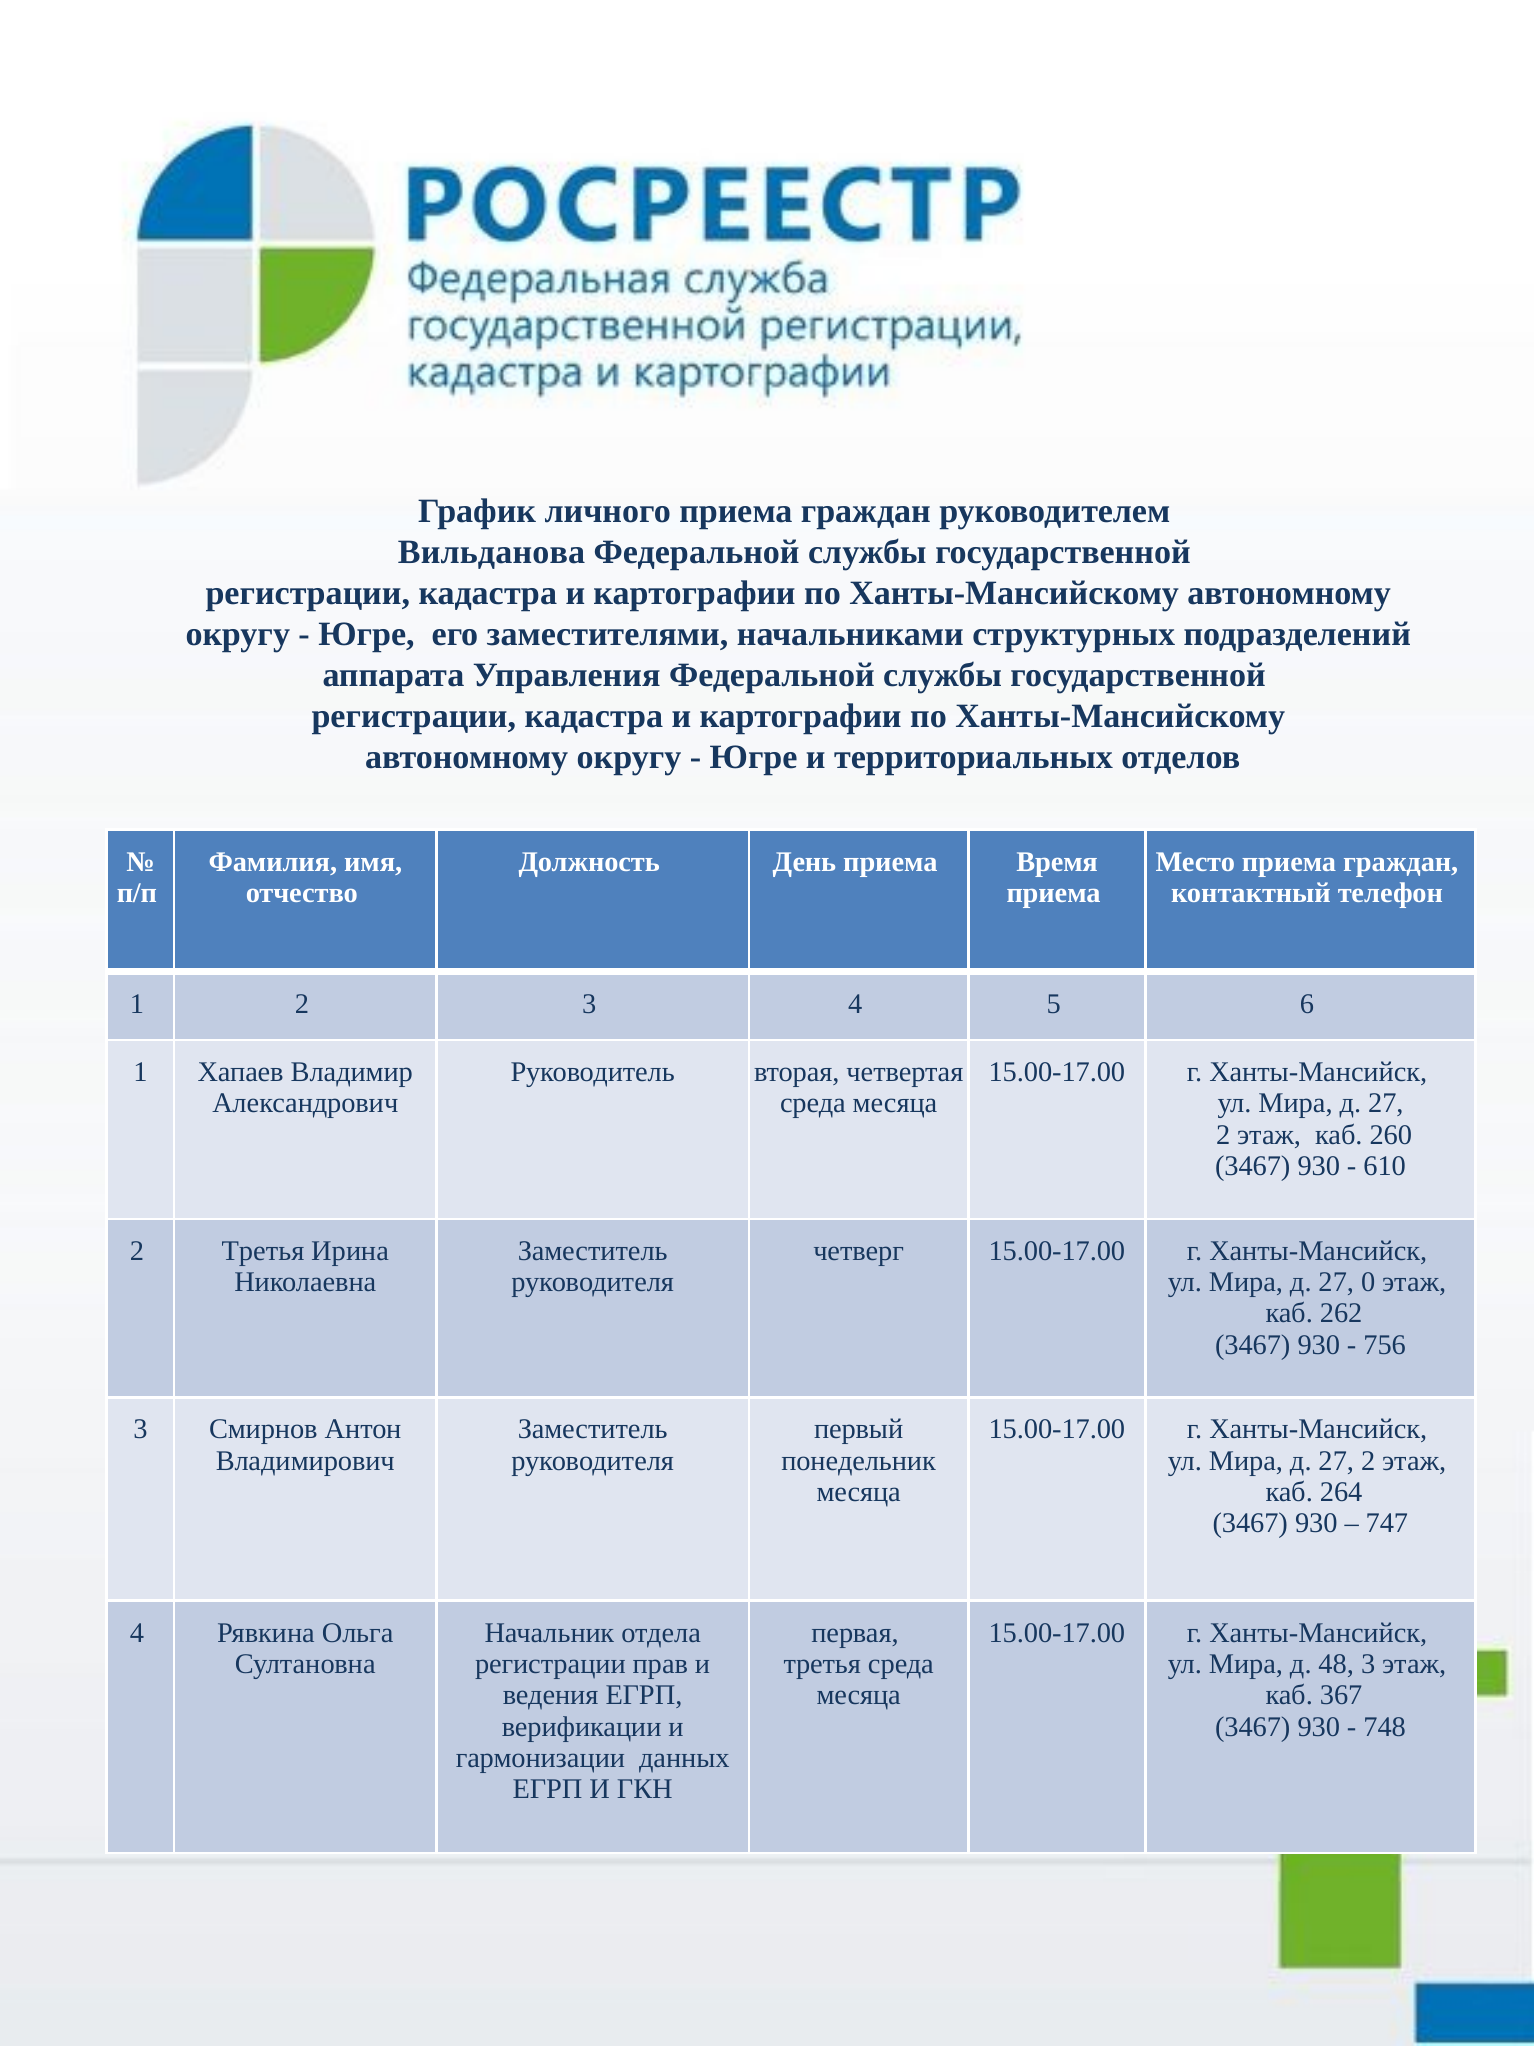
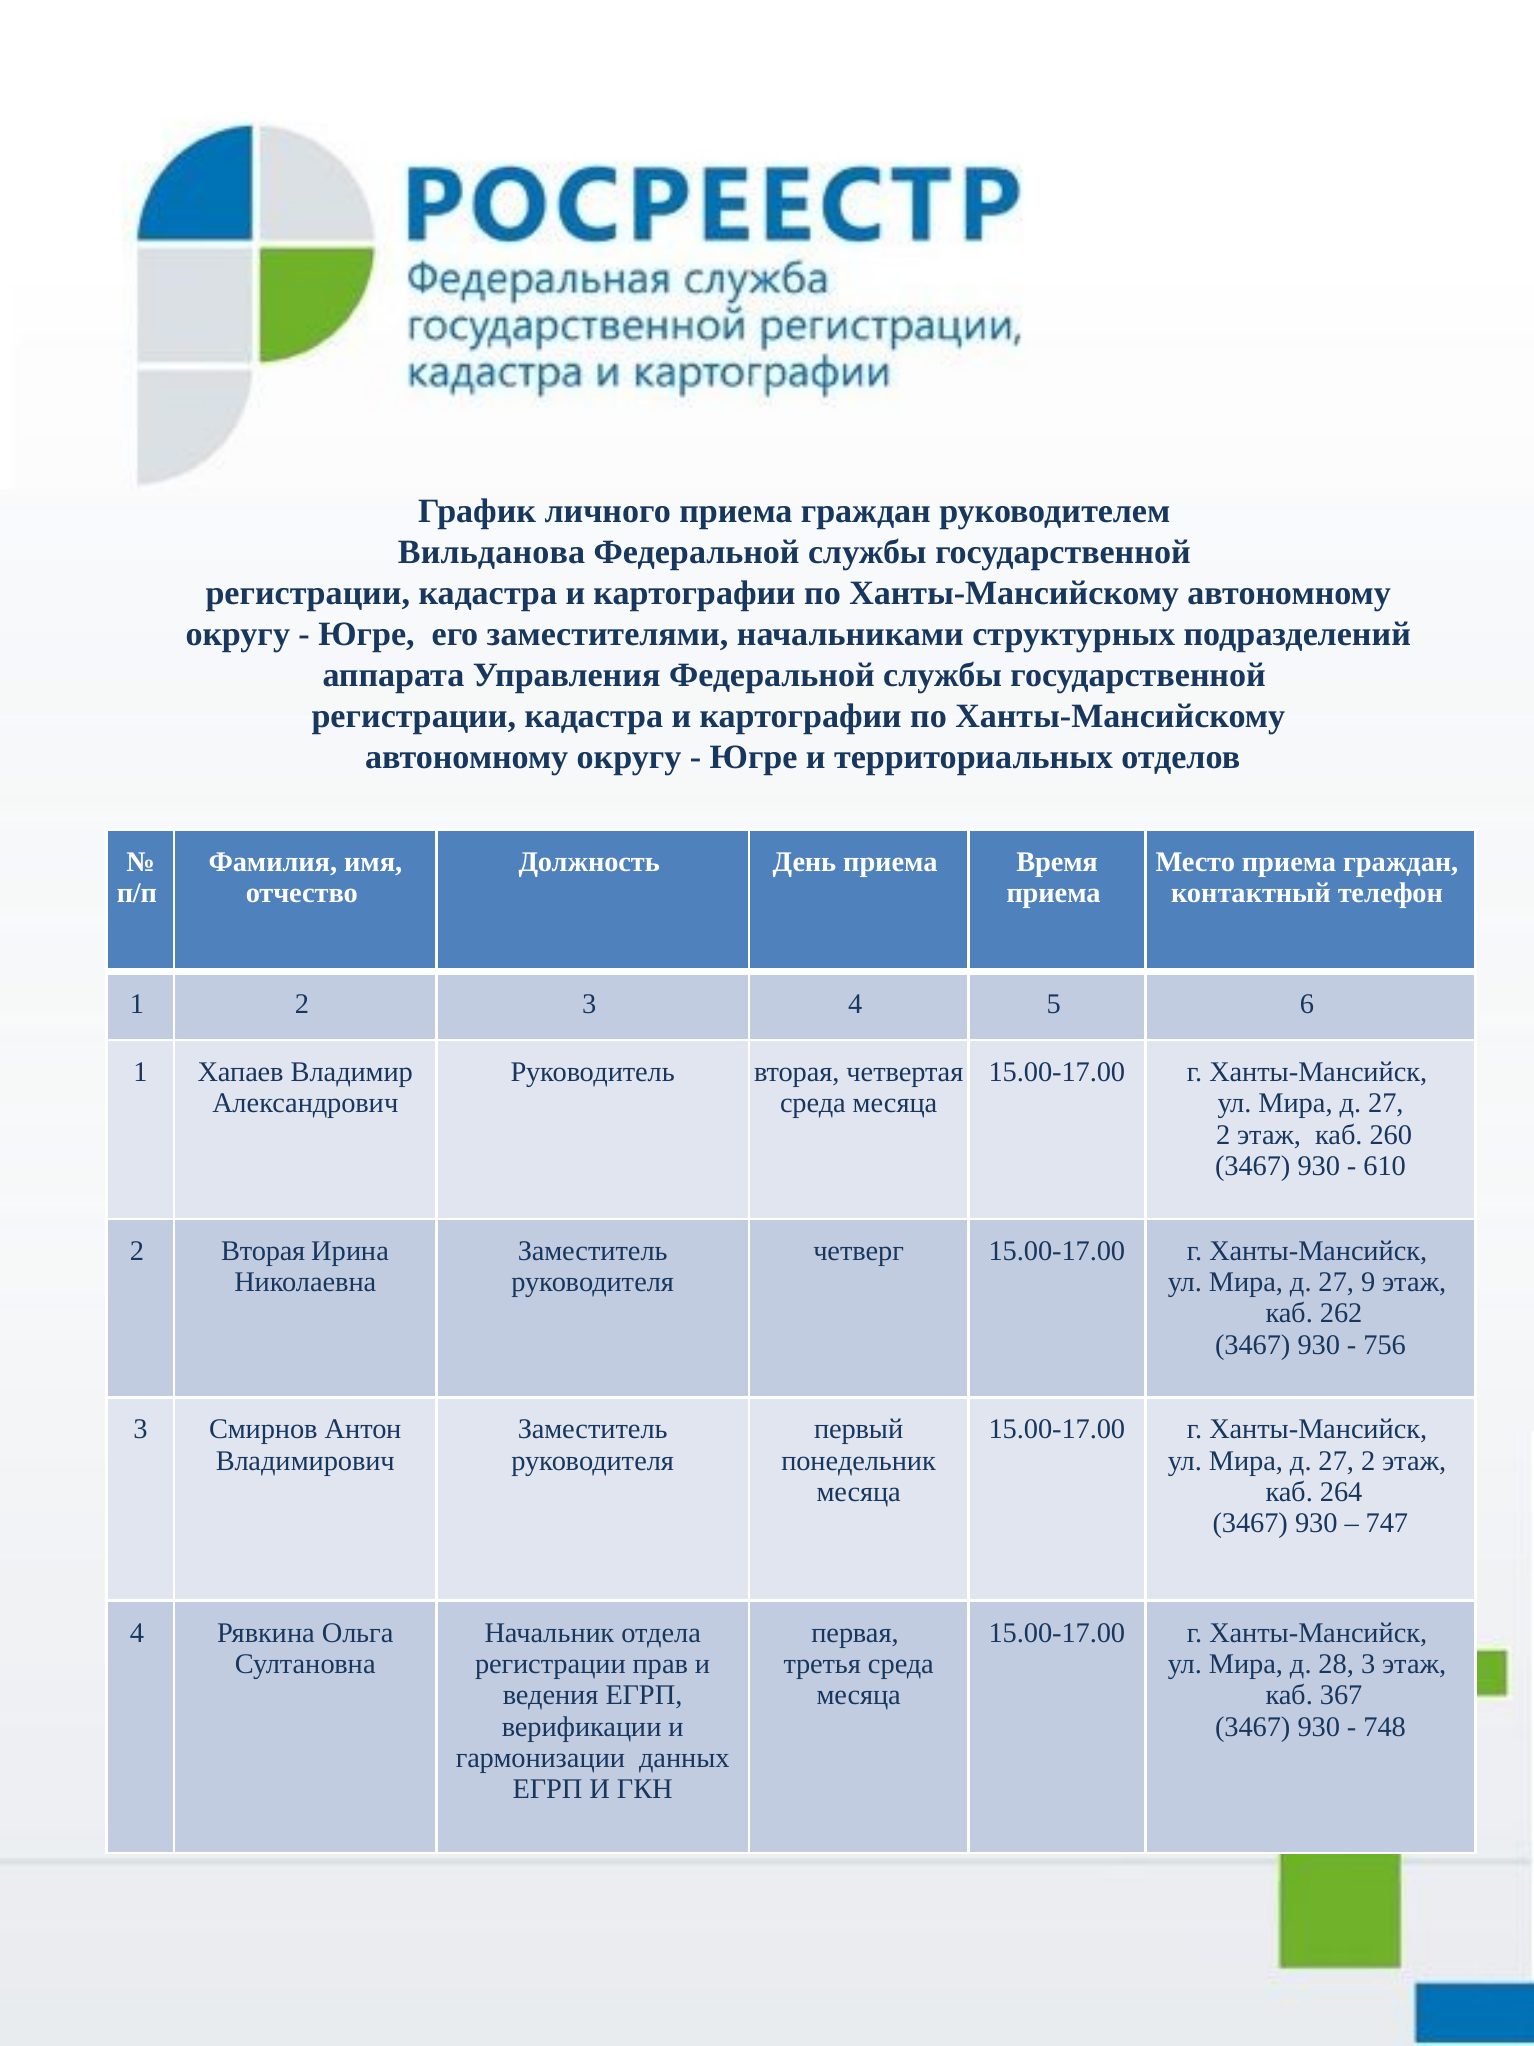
2 Третья: Третья -> Вторая (263, 1250)
0: 0 -> 9 (1368, 1282)
48: 48 -> 28 (1336, 1663)
